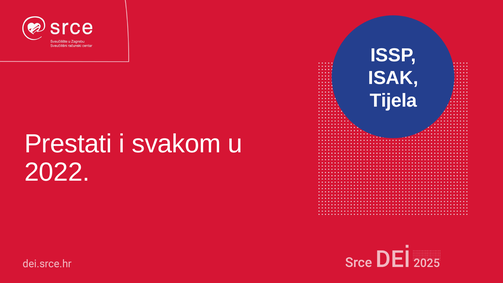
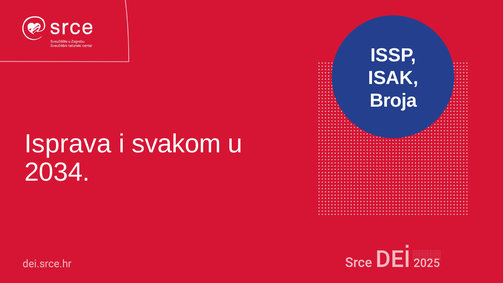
Tijela: Tijela -> Broja (393, 101)
Prestati: Prestati -> Isprava (68, 144)
2022: 2022 -> 2034 (57, 172)
